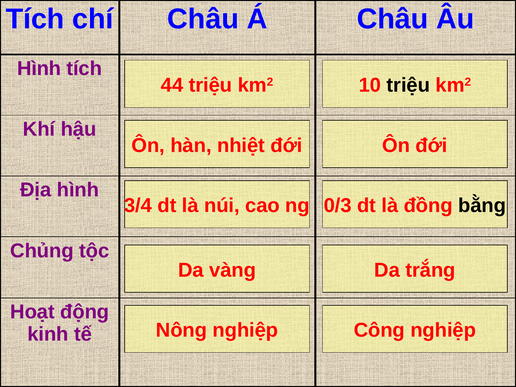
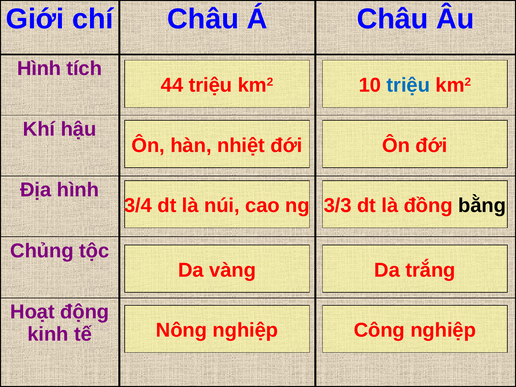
Tích: Tích -> Giới (35, 19)
triệu colour: black -> blue (408, 85)
0/3: 0/3 -> 3/3 (338, 206)
